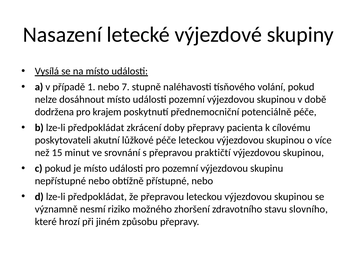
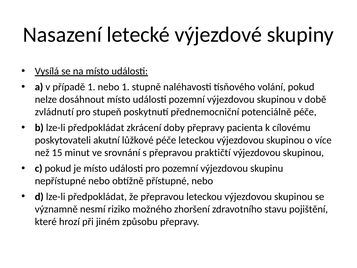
nebo 7: 7 -> 1 (126, 87)
dodržena: dodržena -> zvládnutí (54, 112)
krajem: krajem -> stupeň (107, 112)
slovního: slovního -> pojištění (308, 209)
